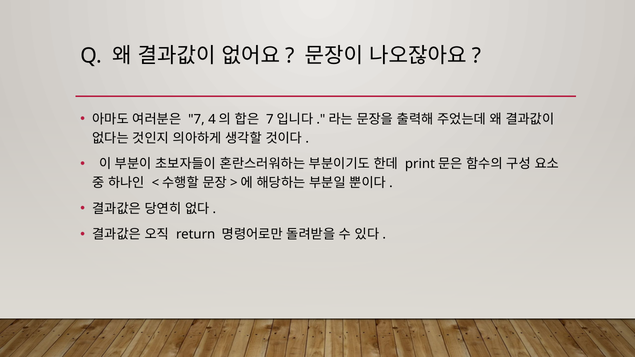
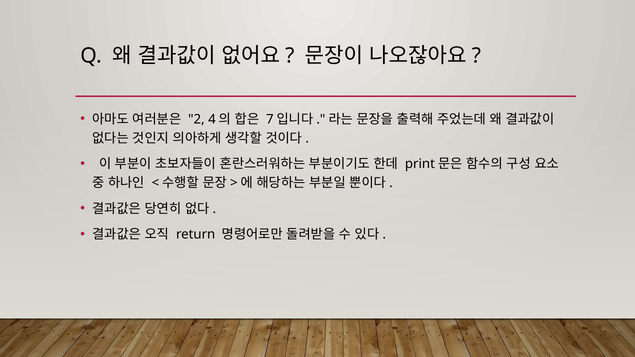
7: 7 -> 2 (196, 119)
